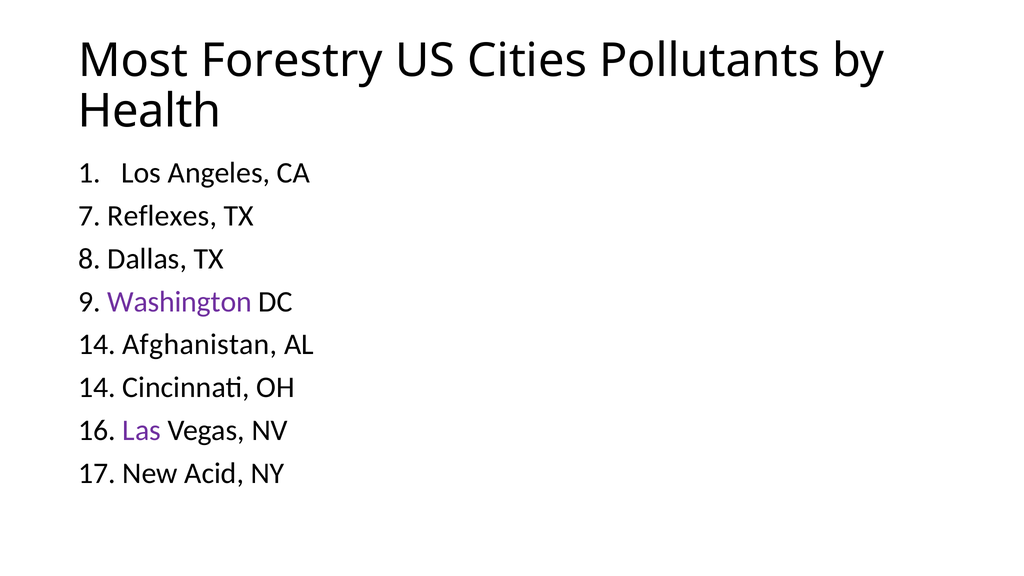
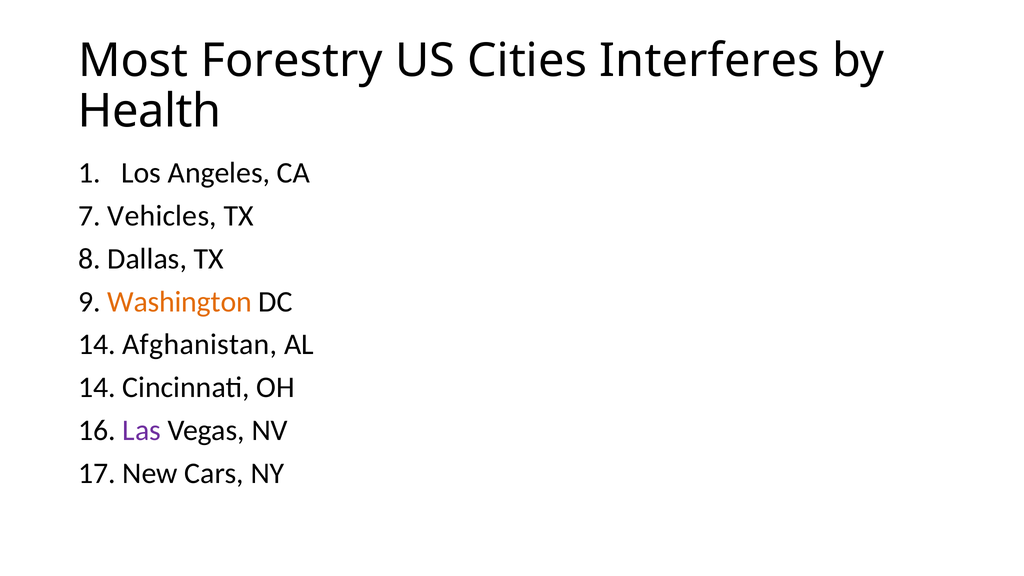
Pollutants: Pollutants -> Interferes (709, 61)
Reflexes: Reflexes -> Vehicles (162, 216)
Washington colour: purple -> orange (180, 302)
Acid: Acid -> Cars (214, 473)
